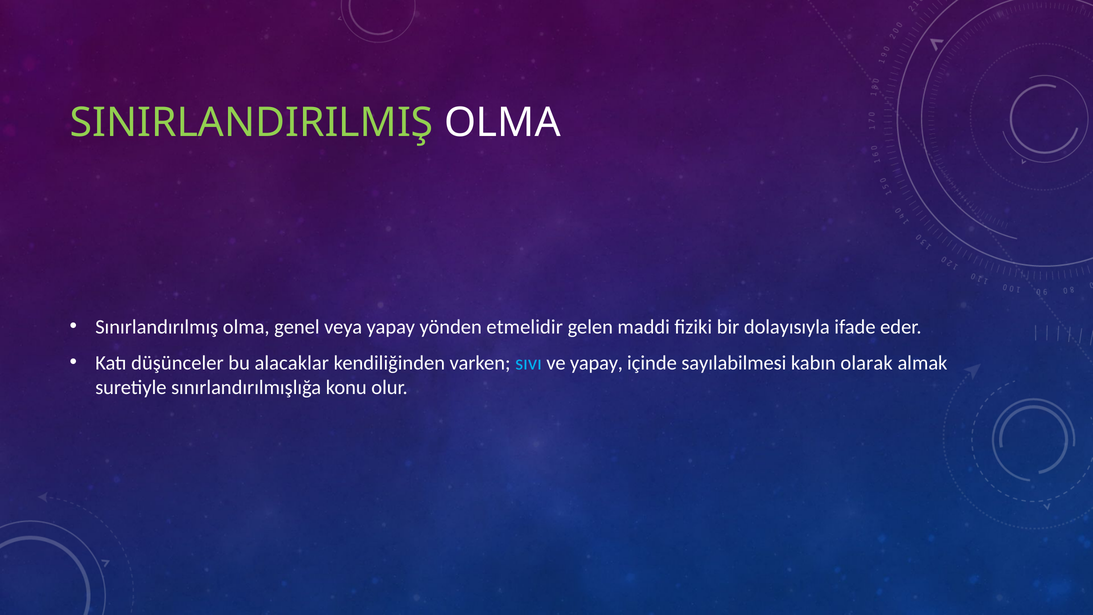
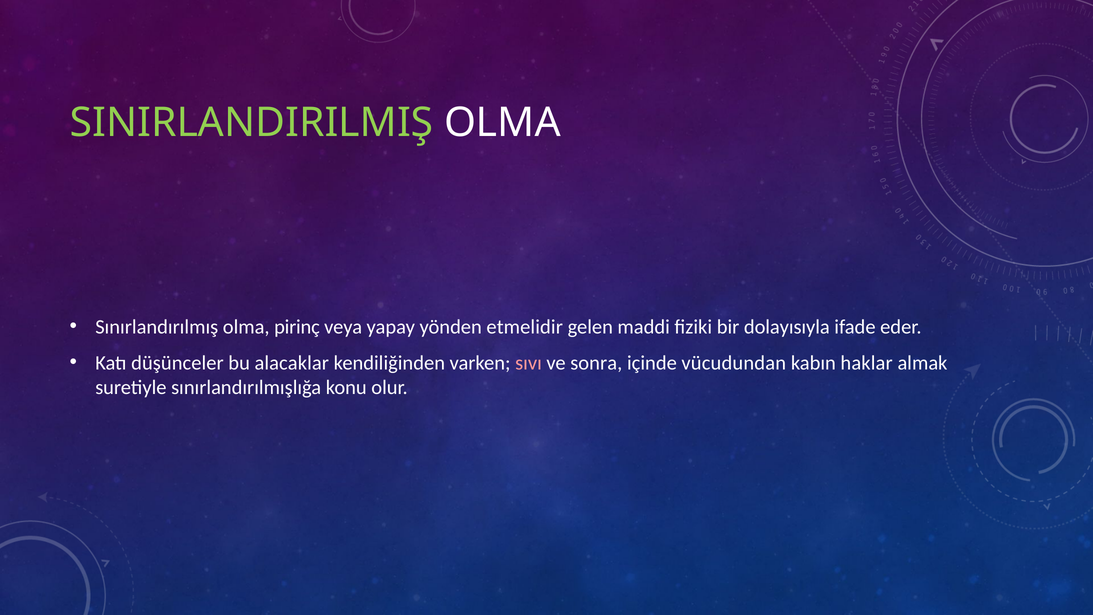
genel: genel -> pirinç (297, 327)
sıvı colour: light blue -> pink (528, 363)
ve yapay: yapay -> sonra (596, 363)
sayılabilmesi: sayılabilmesi -> vücudundan (734, 363)
olarak: olarak -> haklar (867, 363)
